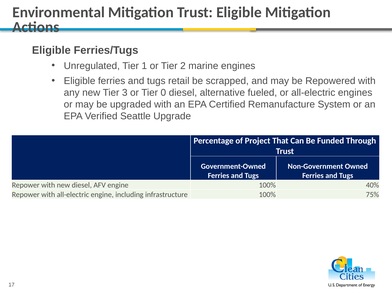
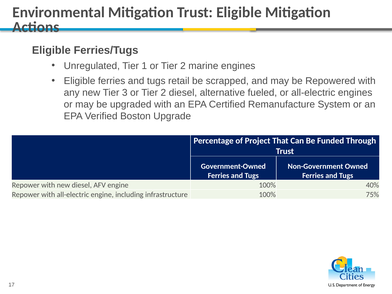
3 or Tier 0: 0 -> 2 (163, 93)
Seattle: Seattle -> Boston (135, 116)
